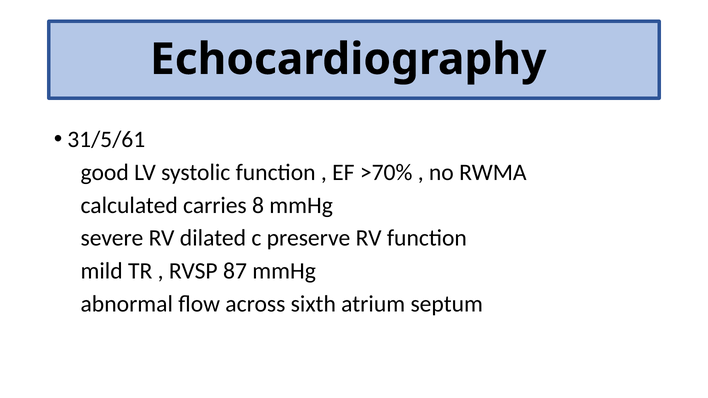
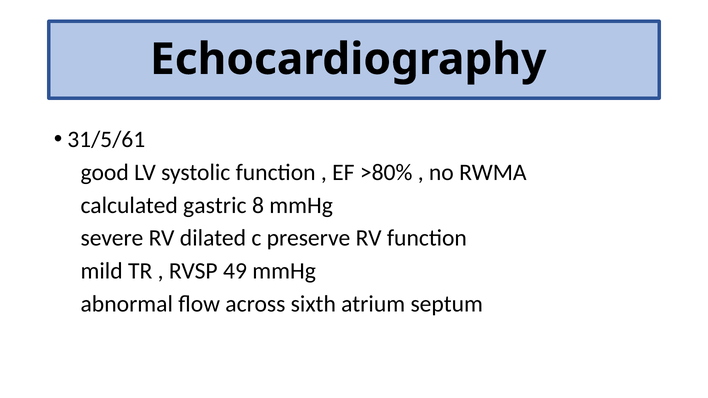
>70%: >70% -> >80% (386, 173)
carries: carries -> gastric (215, 205)
87: 87 -> 49 (235, 271)
